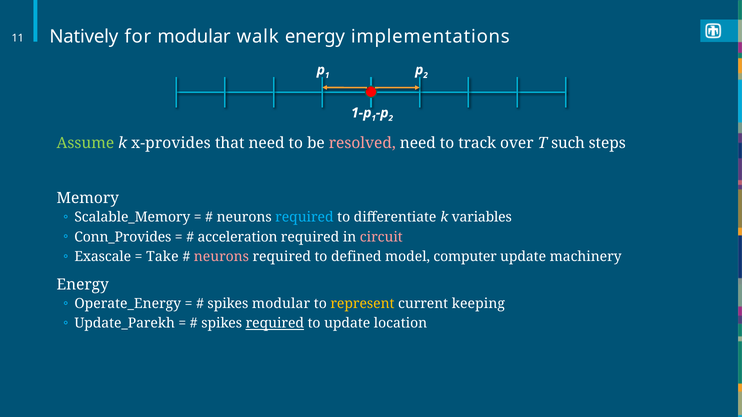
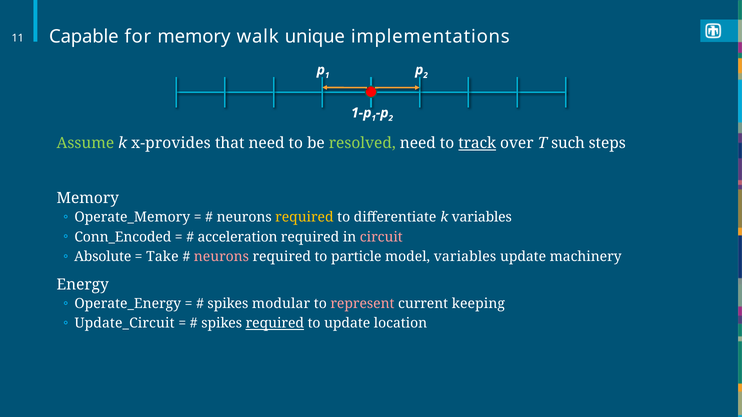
Natively: Natively -> Capable (84, 37)
for modular: modular -> memory (194, 37)
walk energy: energy -> unique (315, 37)
resolved colour: pink -> light green (362, 143)
track underline: none -> present (477, 143)
Scalable_Memory: Scalable_Memory -> Operate_Memory (132, 217)
required colour: light blue -> yellow (304, 217)
Conn_Provides: Conn_Provides -> Conn_Encoded (123, 237)
Exascale: Exascale -> Absolute (103, 257)
defined: defined -> particle (356, 257)
model computer: computer -> variables (465, 257)
represent colour: yellow -> pink (362, 304)
Update_Parekh: Update_Parekh -> Update_Circuit (125, 324)
